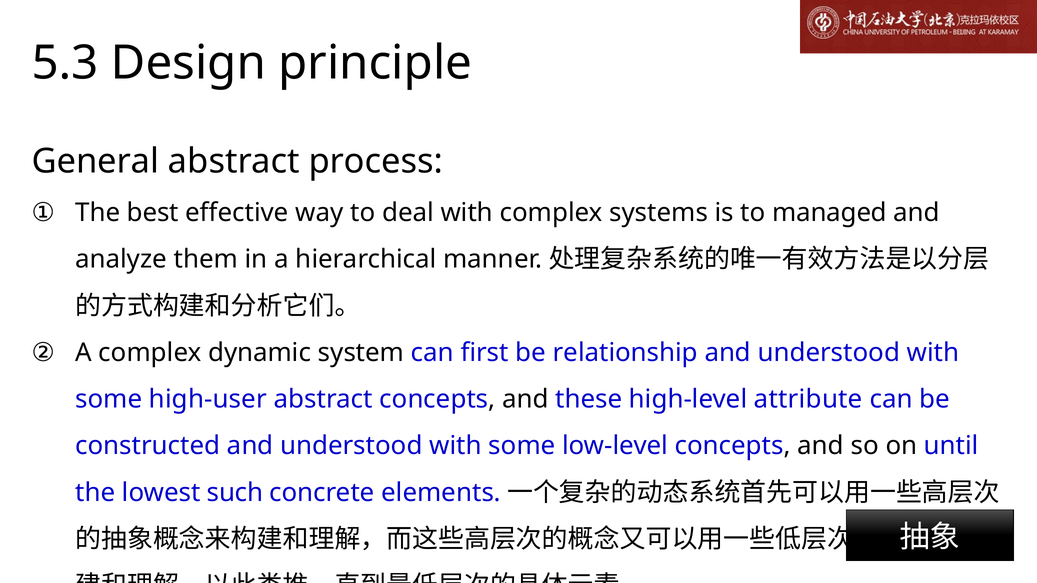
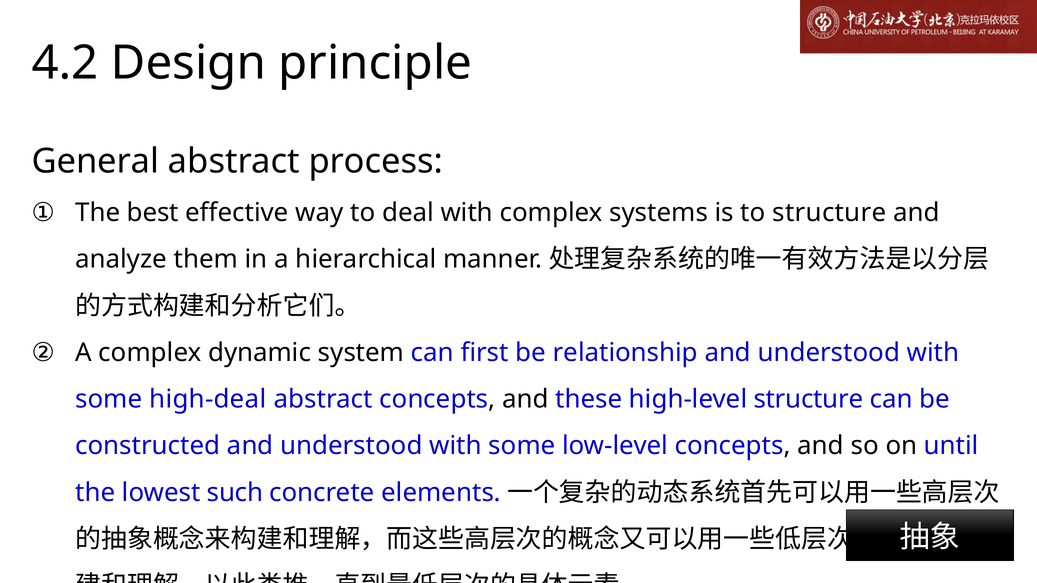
5.3: 5.3 -> 4.2 (65, 63)
to managed: managed -> structure (829, 213)
high-user: high-user -> high-deal (208, 399)
high-level attribute: attribute -> structure (808, 399)
